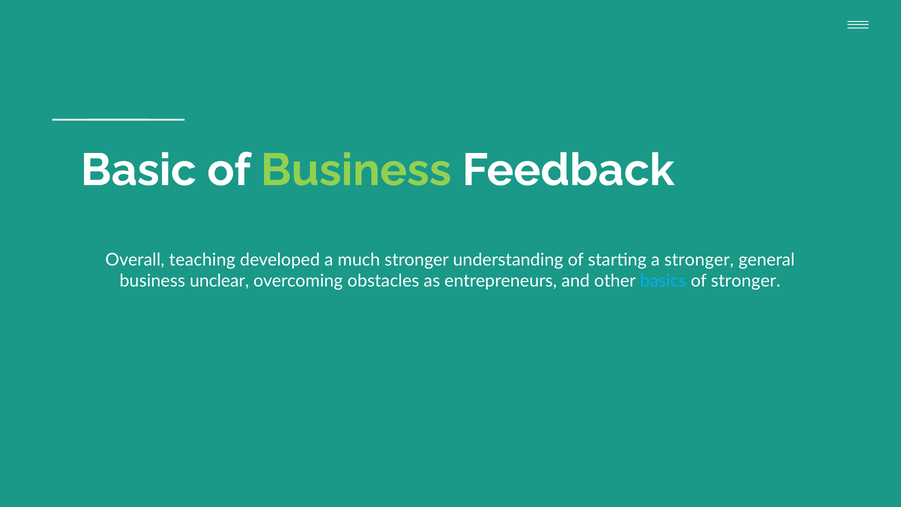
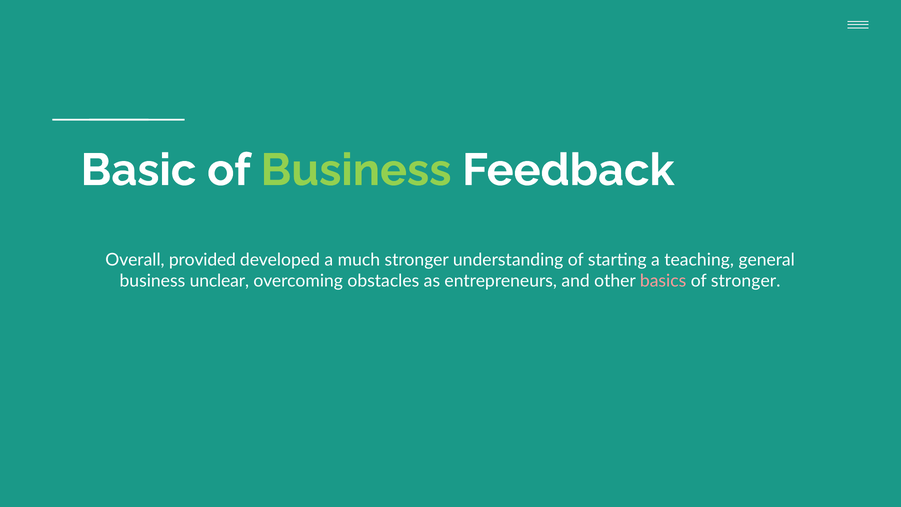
teaching: teaching -> provided (202, 260)
a stronger: stronger -> teaching (699, 260)
basics colour: light blue -> pink (663, 281)
